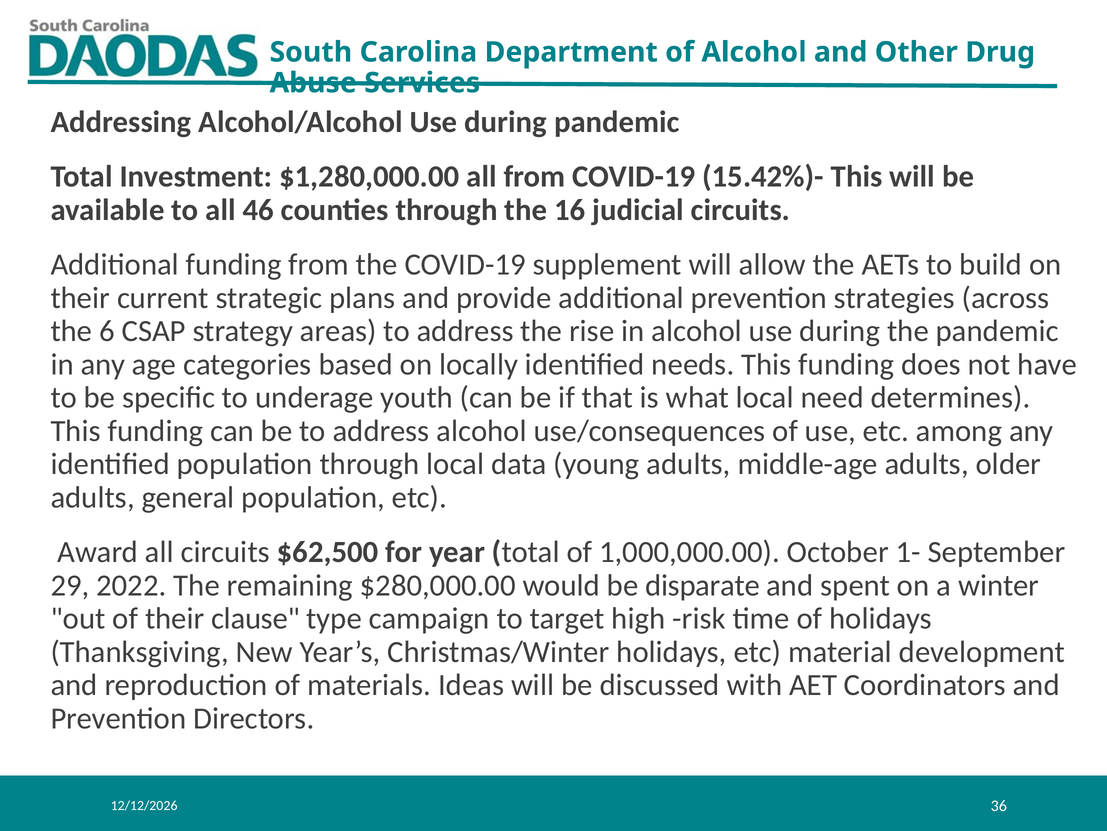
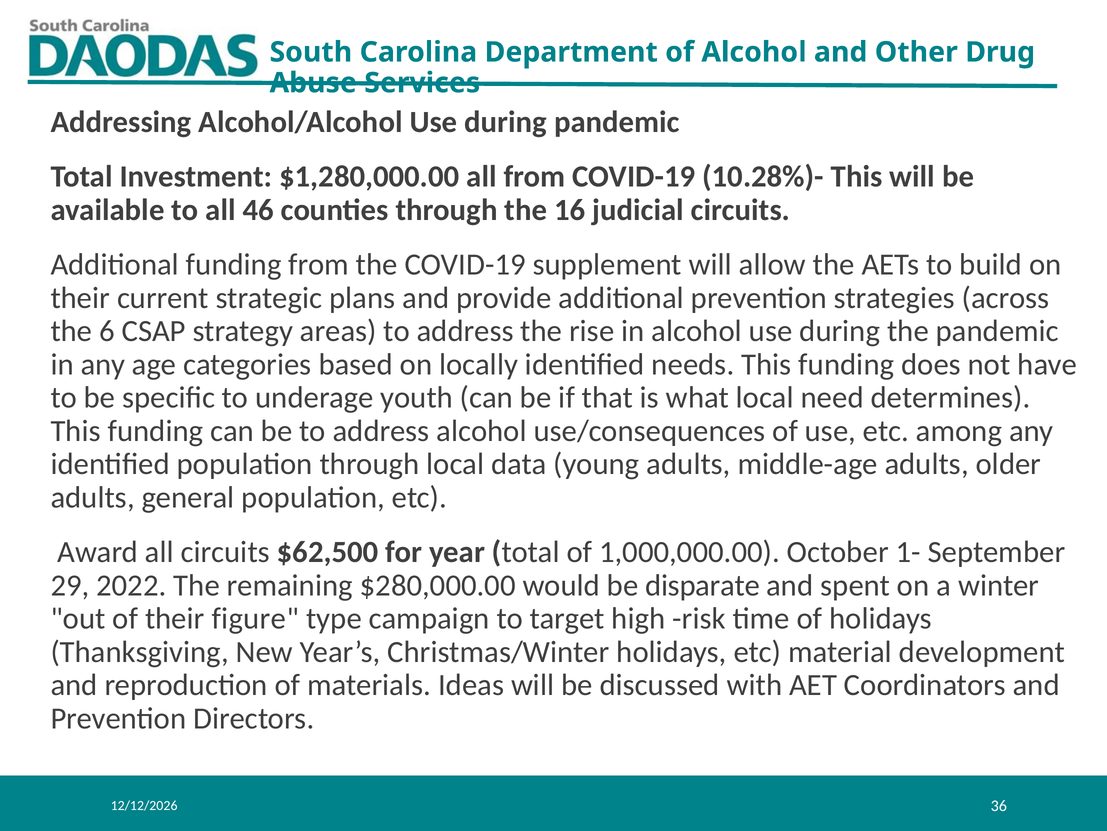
15.42%)-: 15.42%)- -> 10.28%)- (763, 177)
clause: clause -> figure (255, 618)
